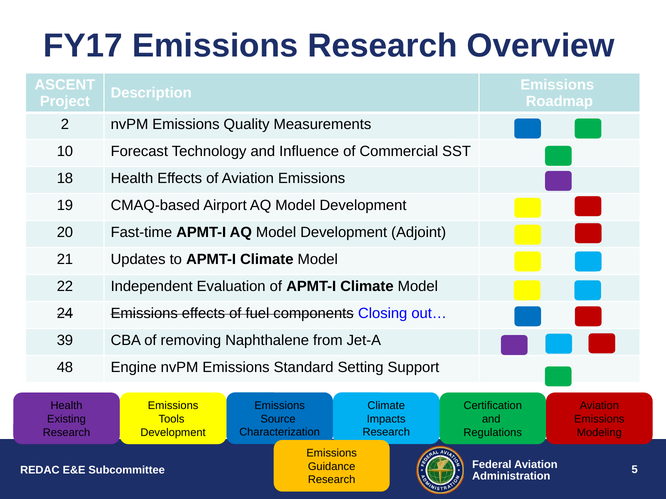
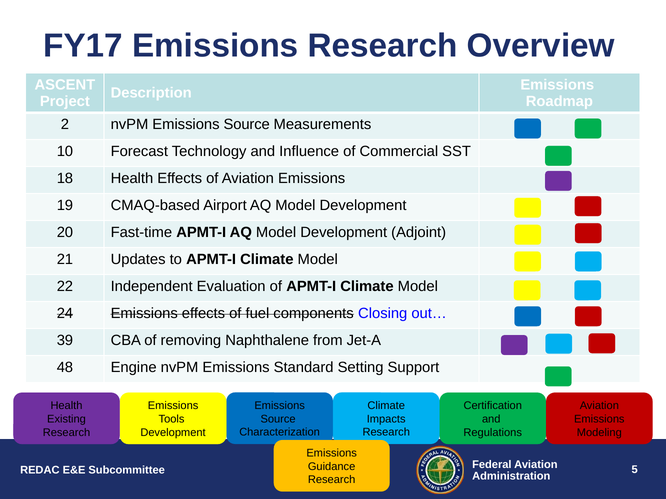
nvPM Emissions Quality: Quality -> Source (247, 125)
